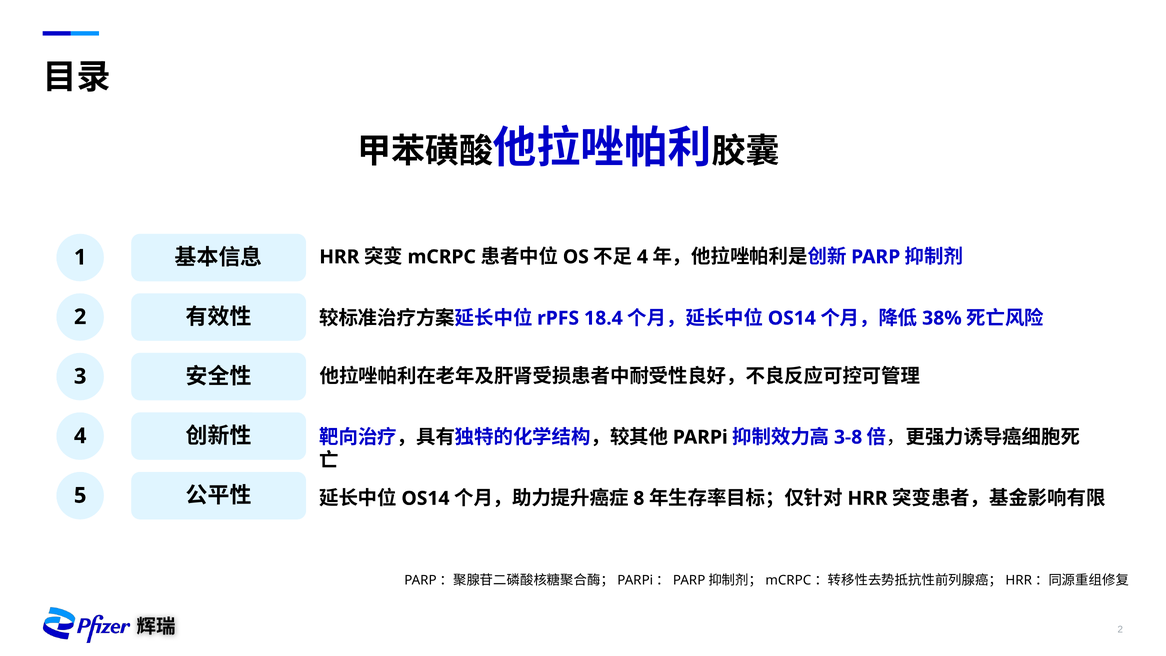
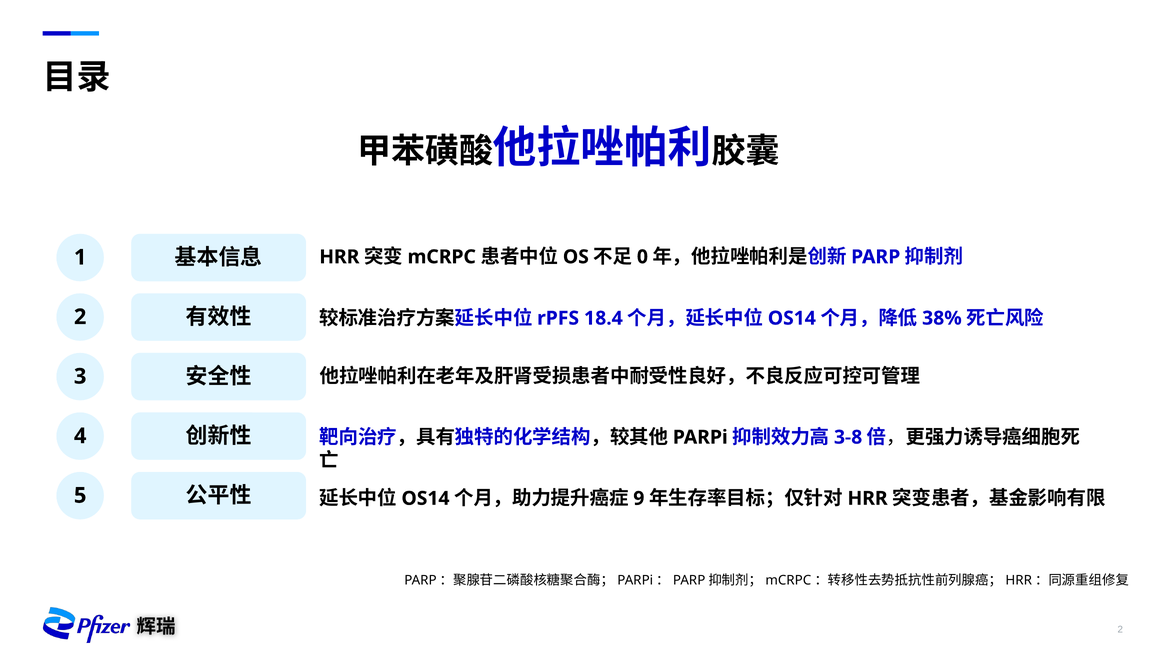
4: 4 -> 0 (642, 257)
8: 8 -> 9 (639, 498)
